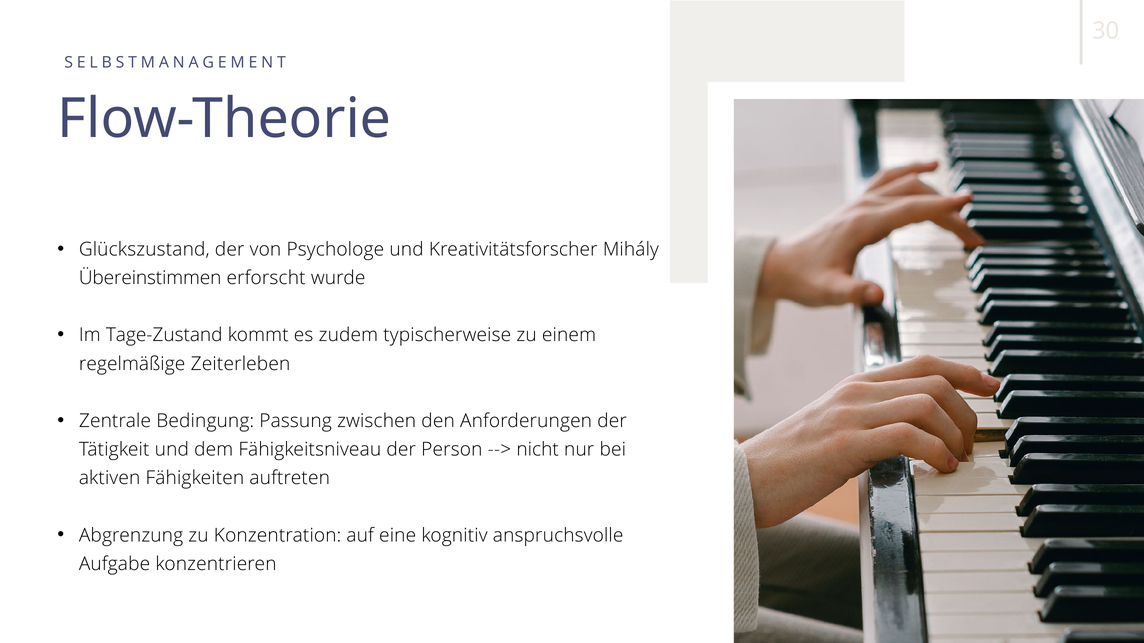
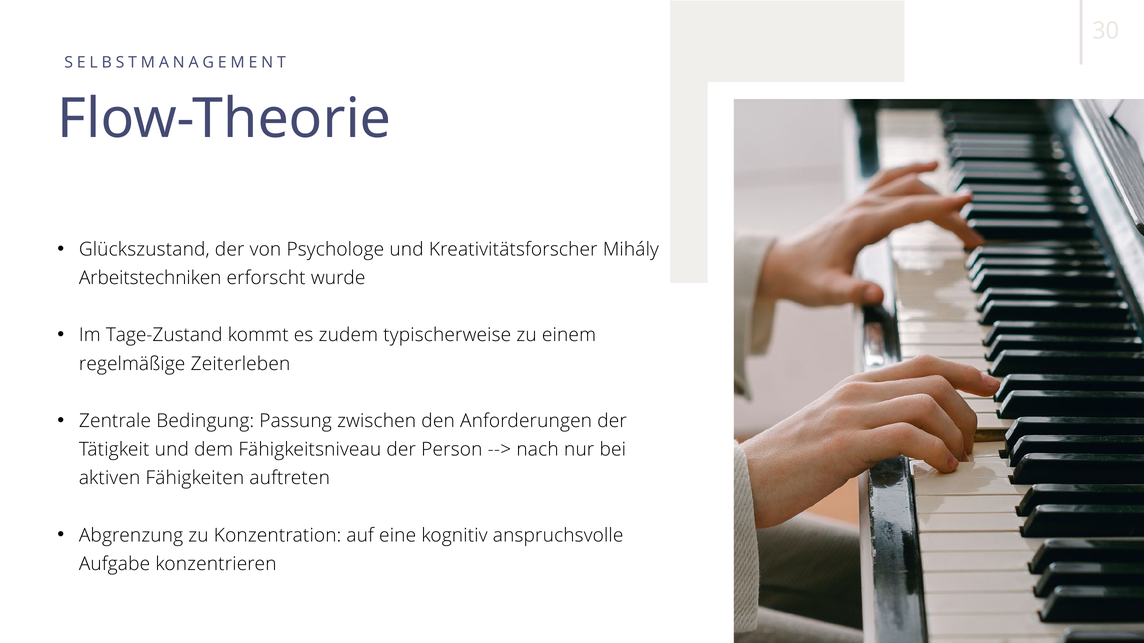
Übereinstimmen: Übereinstimmen -> Arbeitstechniken (150, 278)
nicht: nicht -> nach (538, 450)
